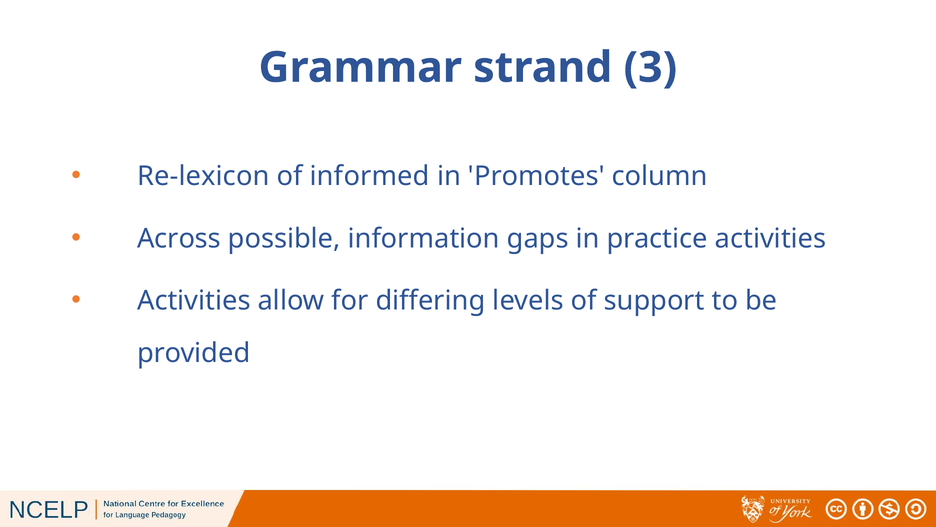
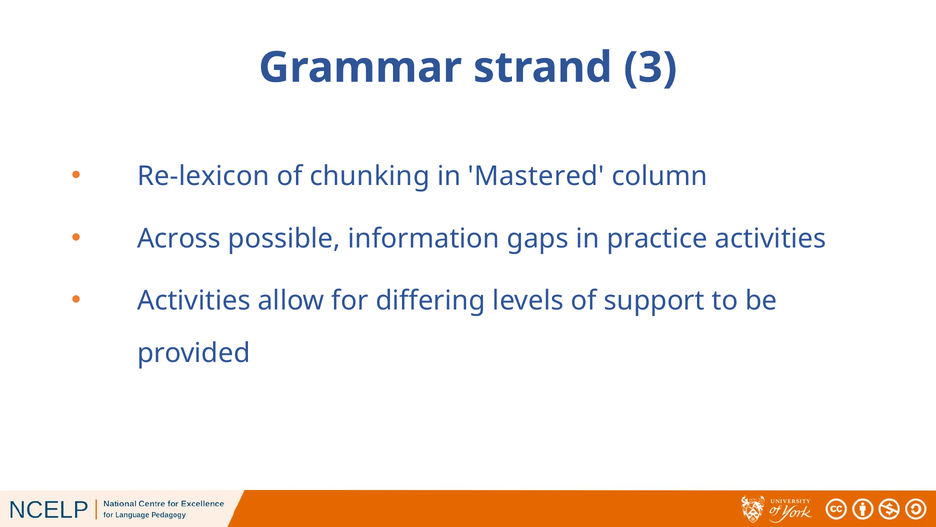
informed: informed -> chunking (370, 176)
Promotes: Promotes -> Mastered (536, 176)
